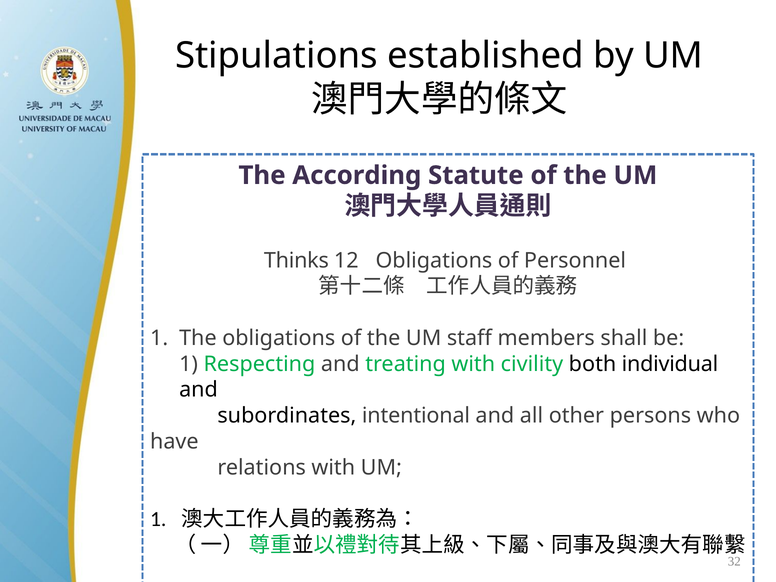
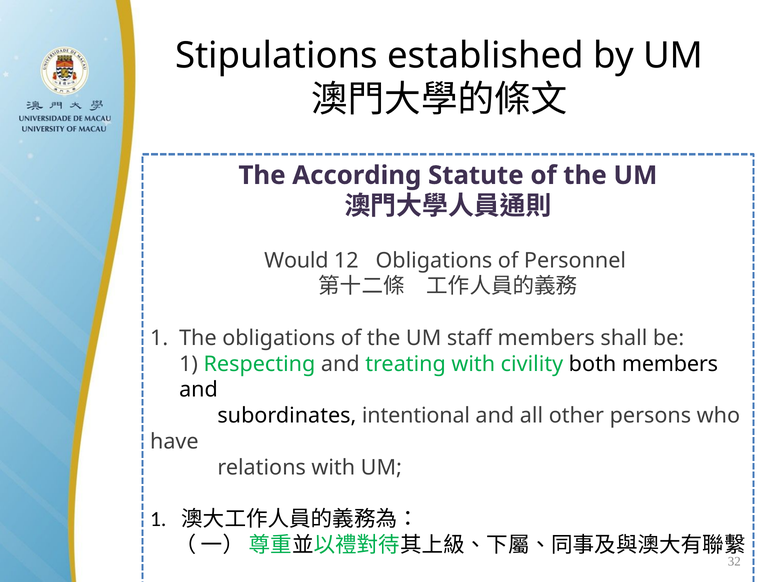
Thinks: Thinks -> Would (296, 260)
both individual: individual -> members (670, 364)
